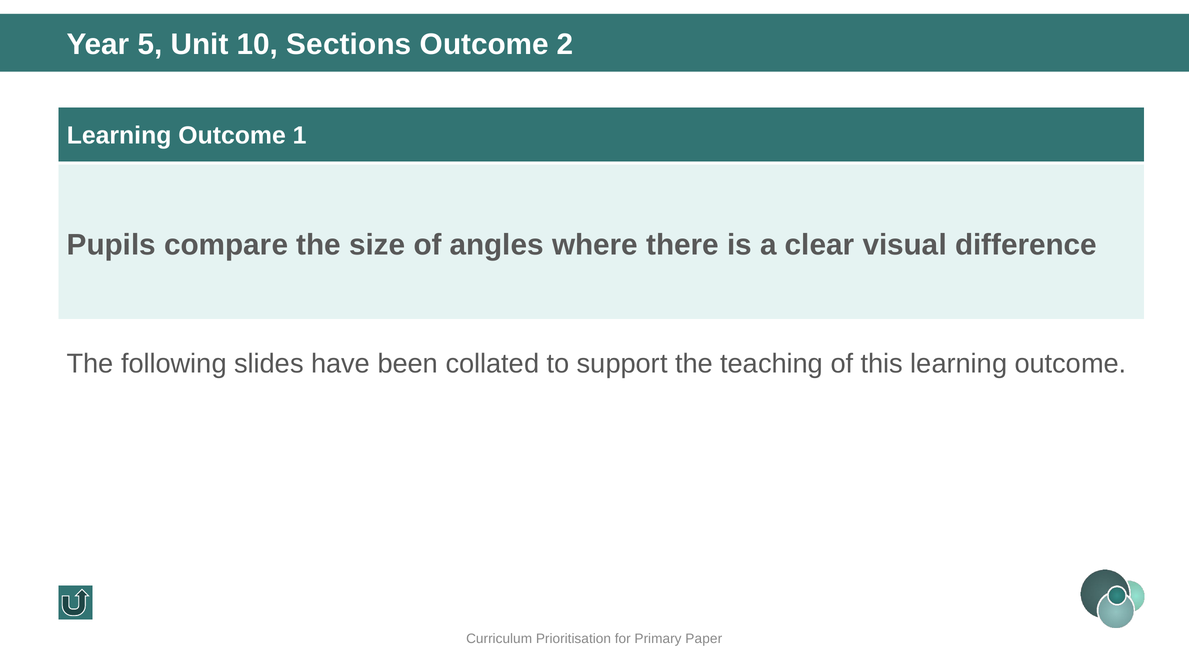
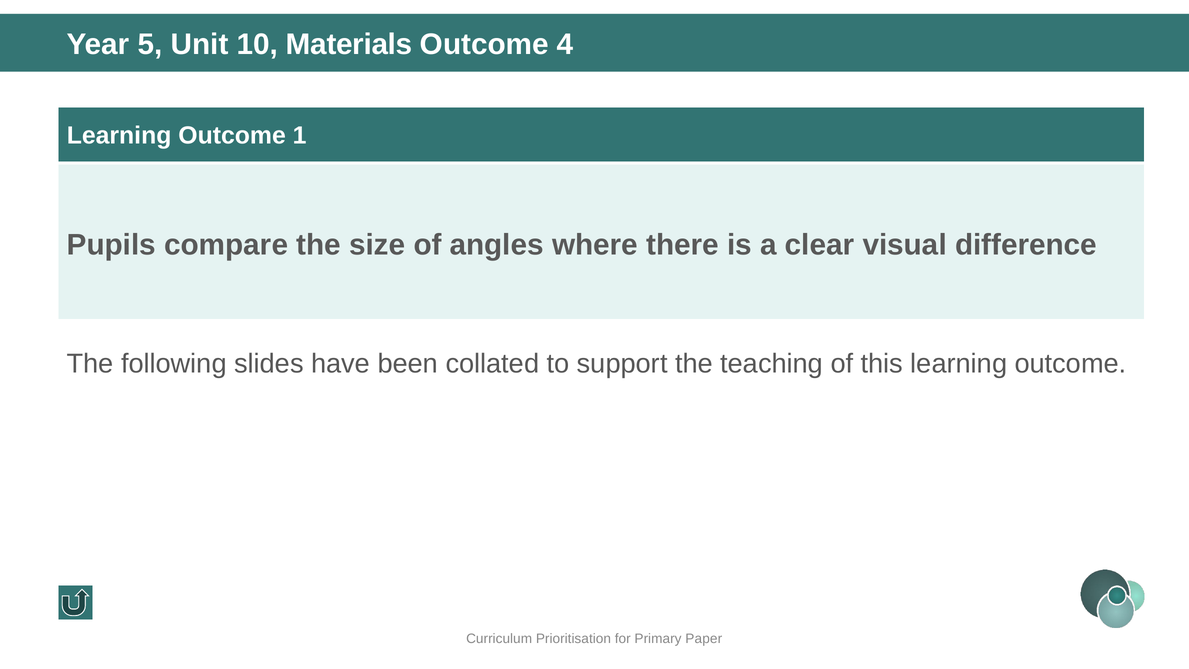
Sections: Sections -> Materials (349, 44)
2: 2 -> 4 (565, 44)
